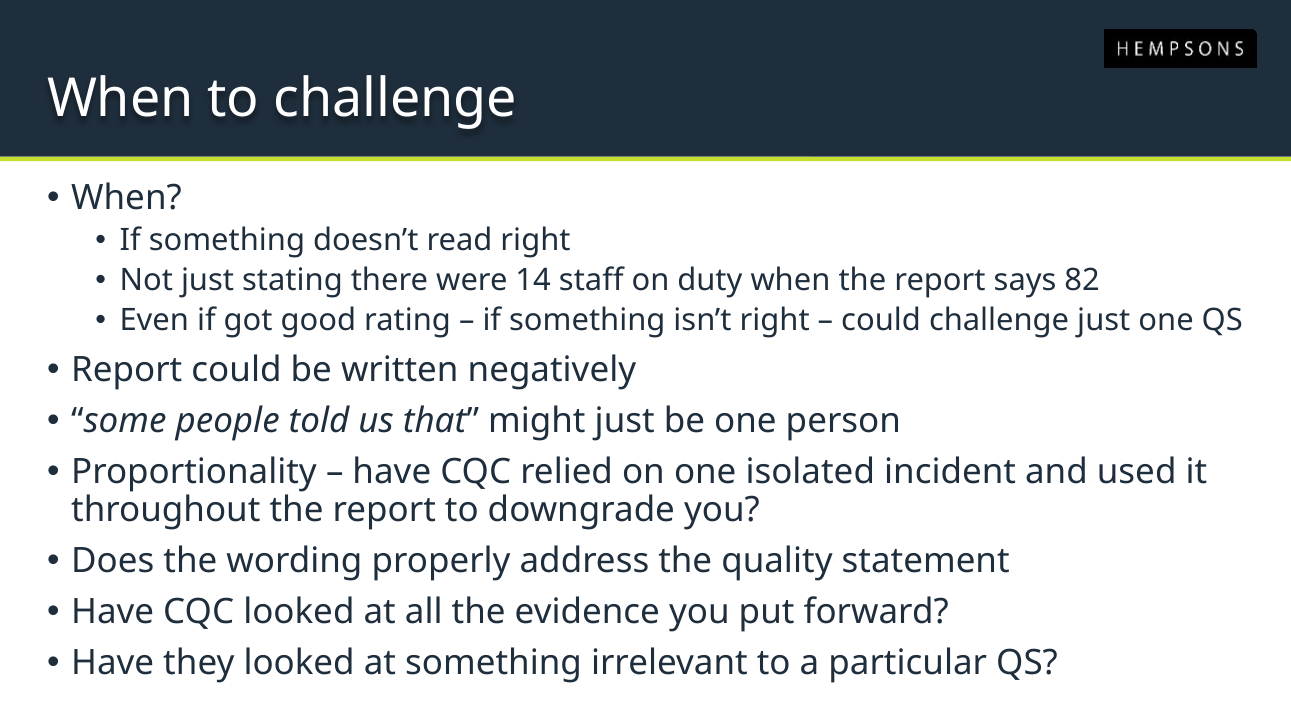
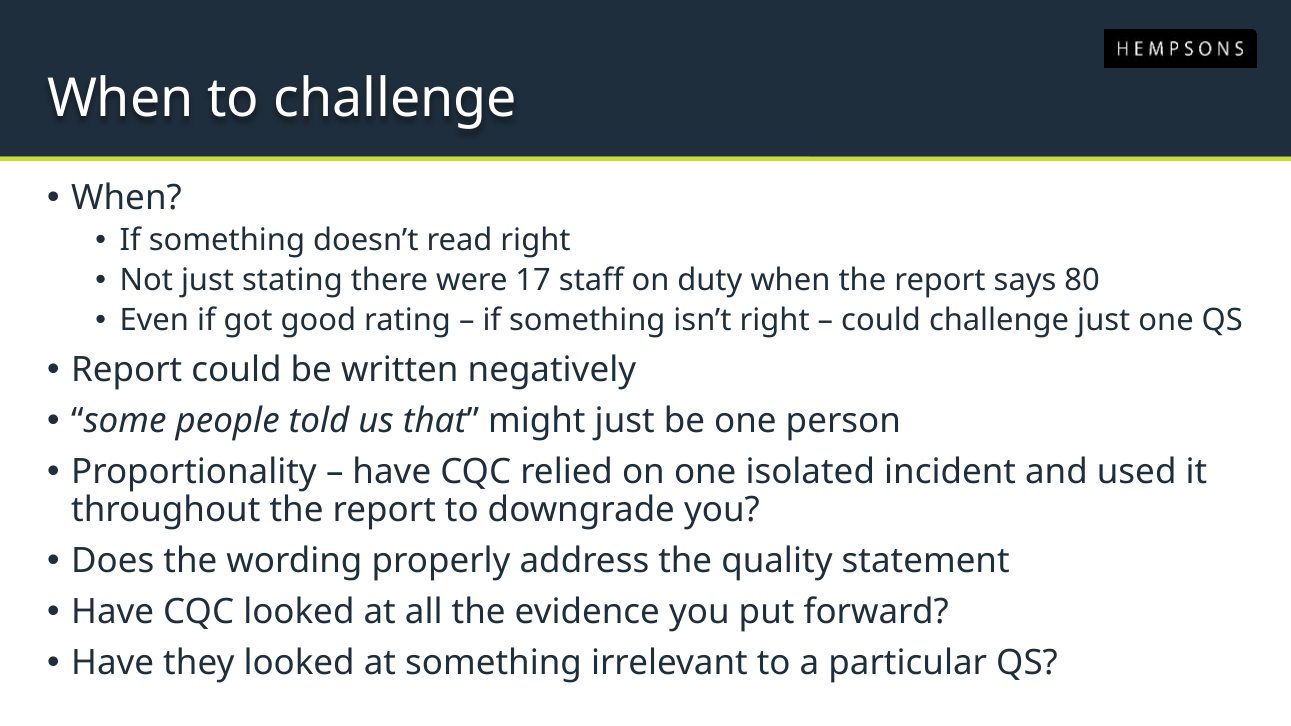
14: 14 -> 17 (533, 281)
82: 82 -> 80 (1082, 281)
